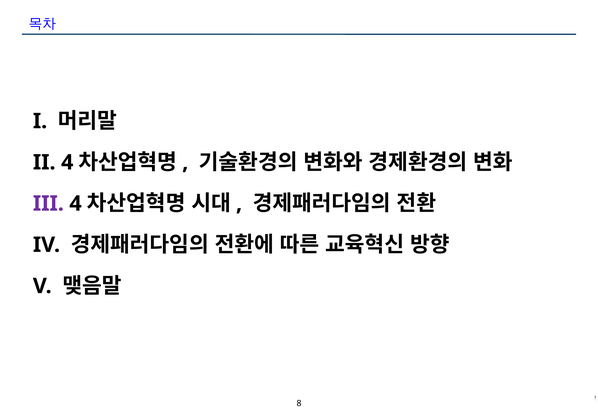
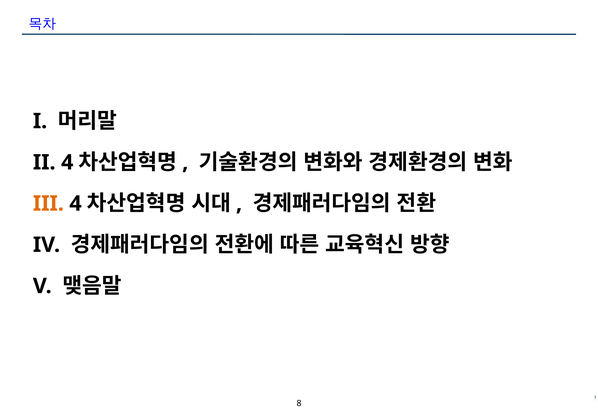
III colour: purple -> orange (48, 204)
